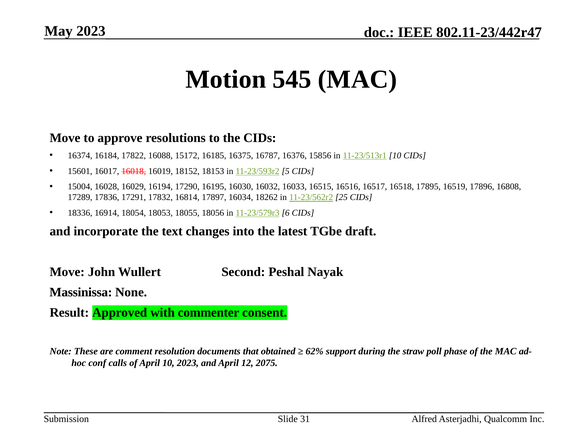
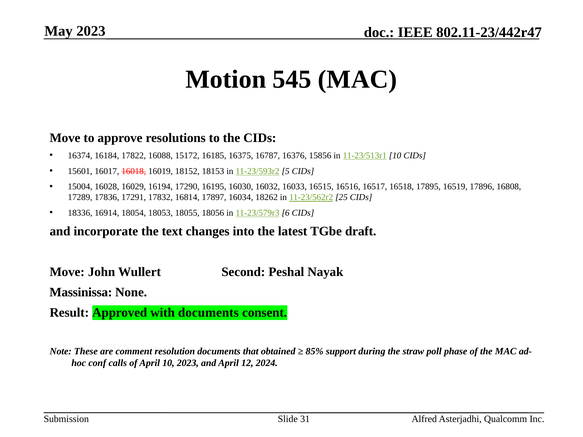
with commenter: commenter -> documents (208, 313)
62%: 62% -> 85% (315, 352)
2075: 2075 -> 2024 (267, 363)
